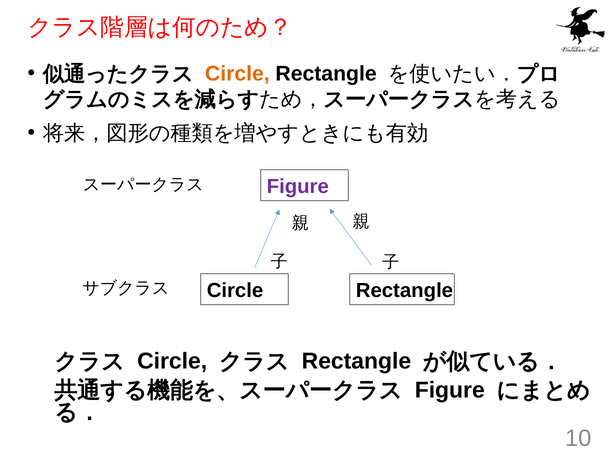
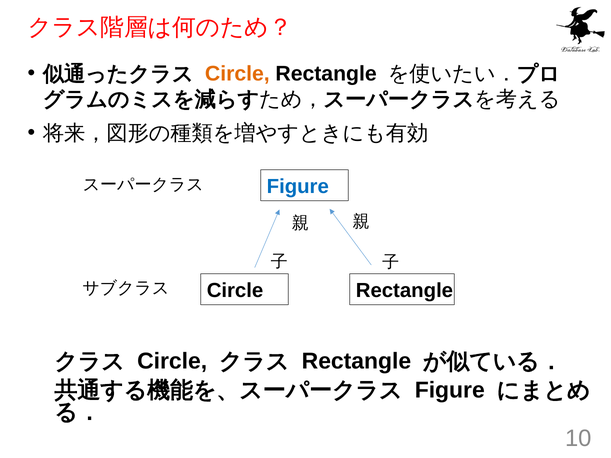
Figure colour: purple -> blue (298, 187)
